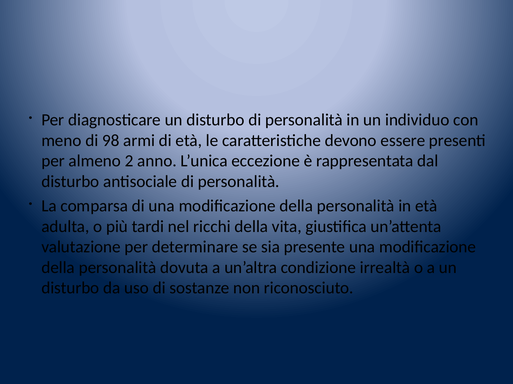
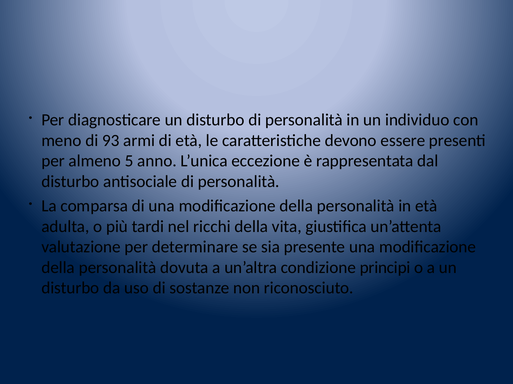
98: 98 -> 93 (111, 141)
2: 2 -> 5 (129, 161)
irrealtà: irrealtà -> principi (385, 268)
